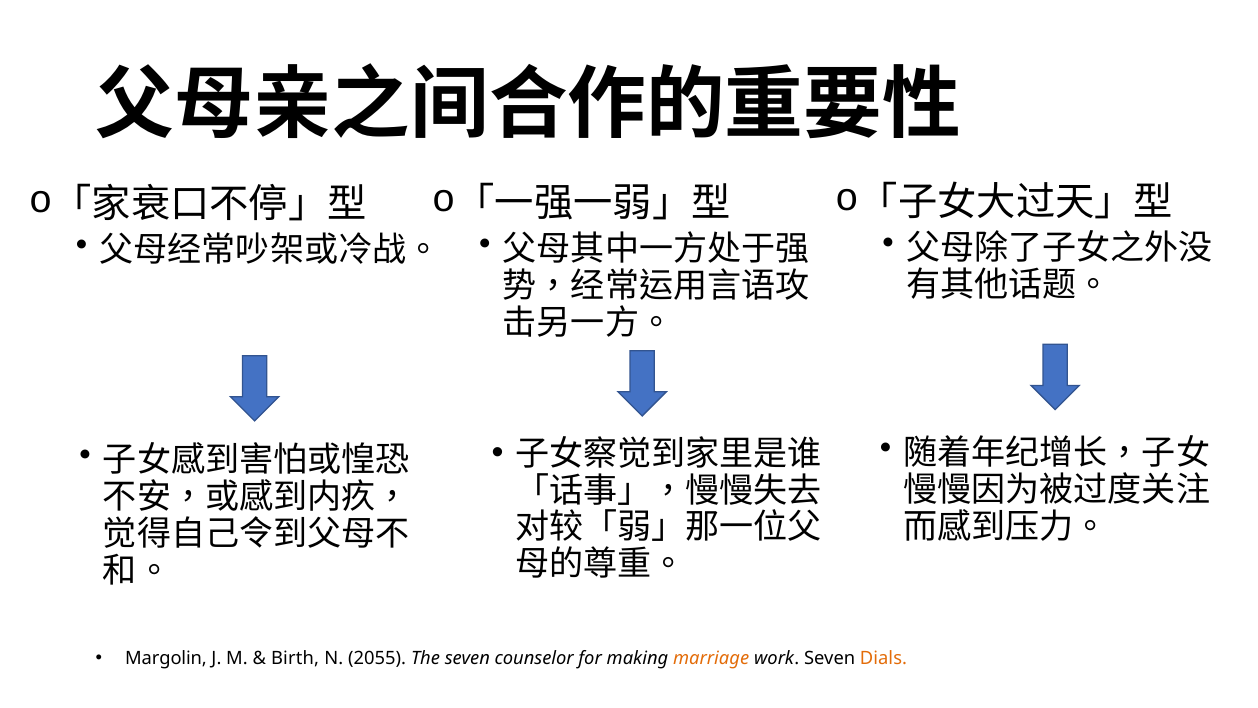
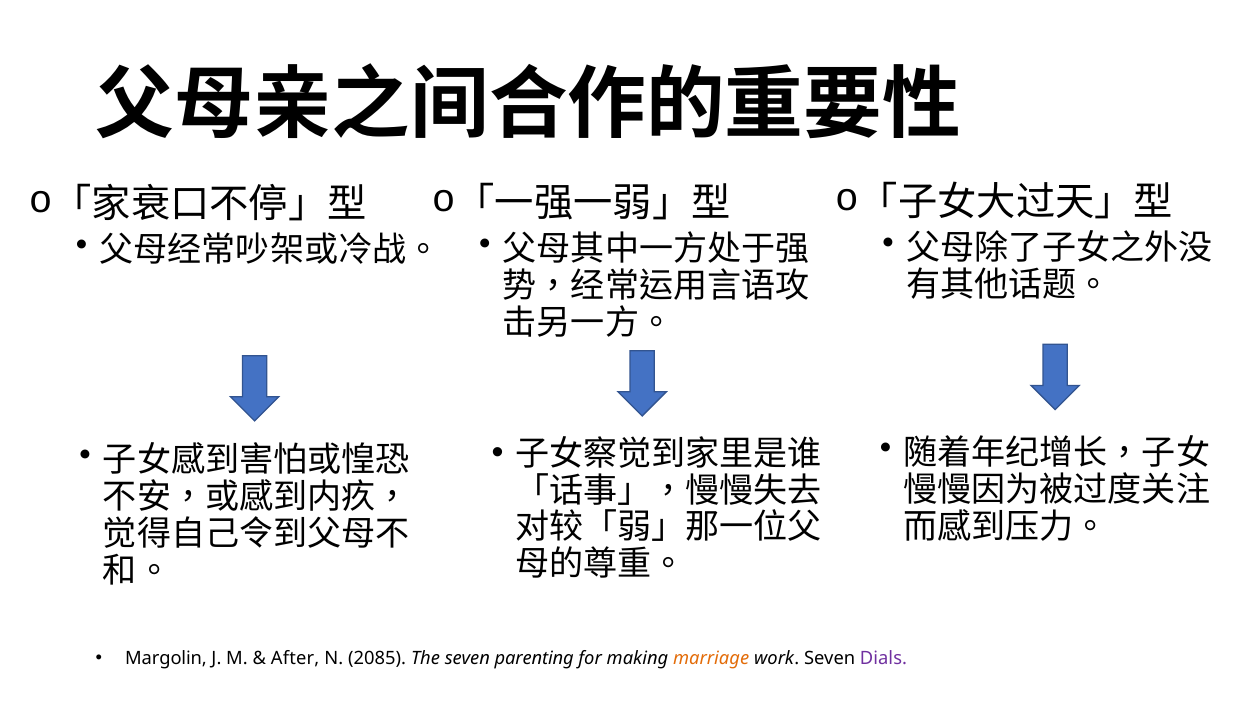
Birth: Birth -> After (295, 658)
2055: 2055 -> 2085 (377, 658)
counselor: counselor -> parenting (534, 658)
Dials colour: orange -> purple (883, 658)
